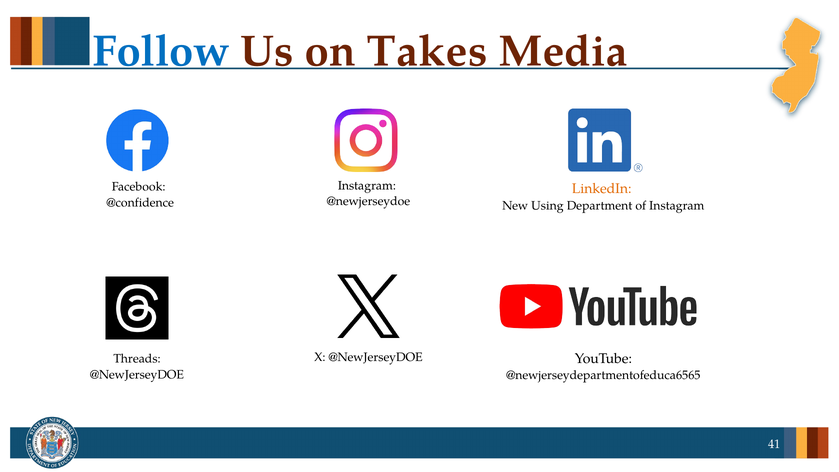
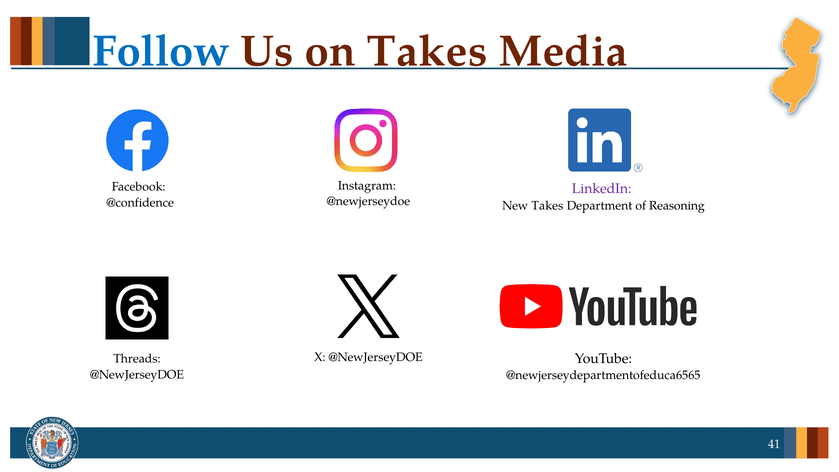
LinkedIn colour: orange -> purple (602, 189)
New Using: Using -> Takes (547, 205)
of Instagram: Instagram -> Reasoning (677, 205)
